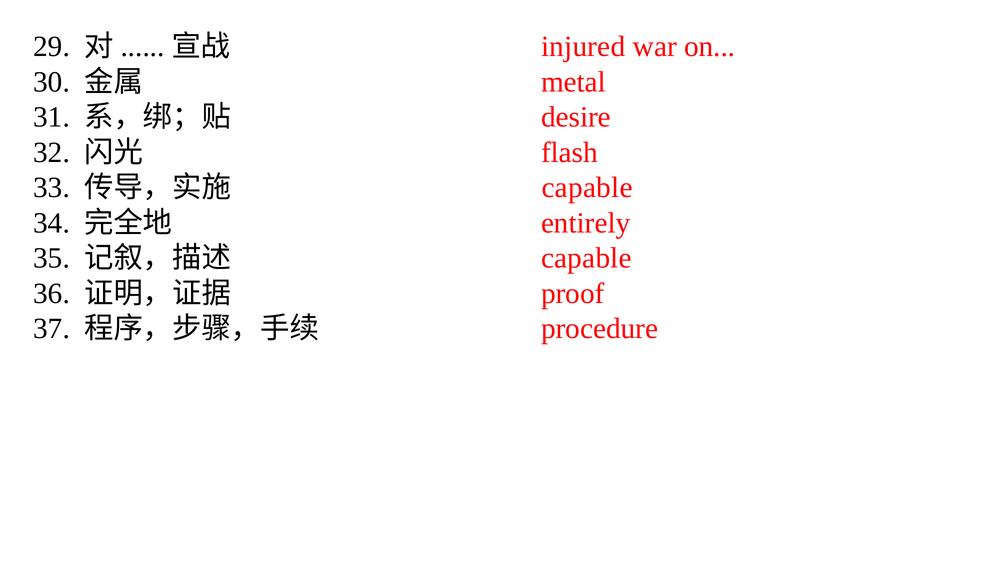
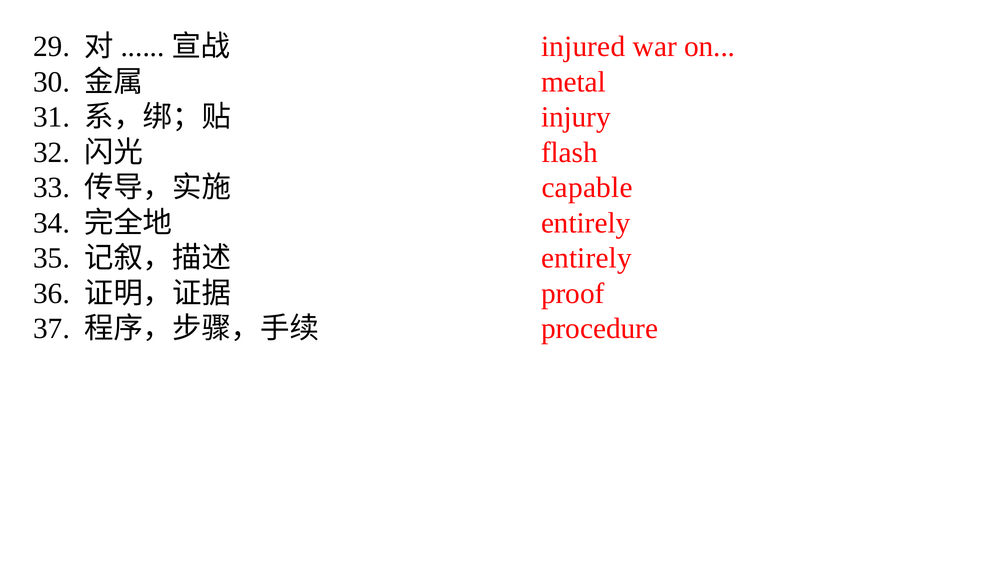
desire: desire -> injury (576, 117)
capable: capable -> entirely (586, 258)
